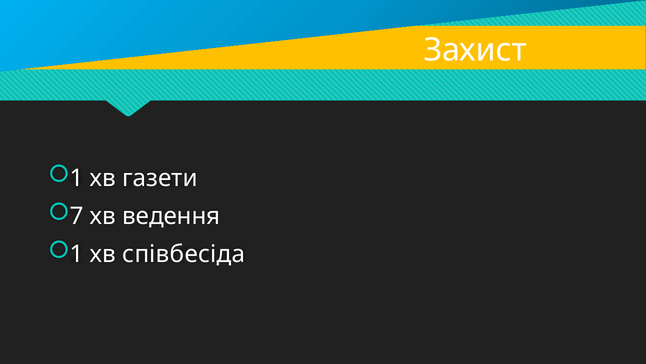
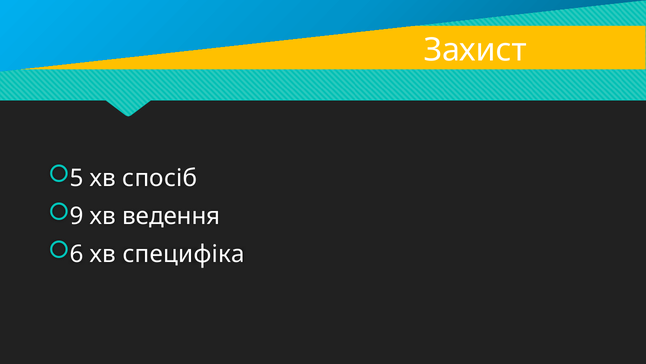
1: 1 -> 5 (77, 178)
газети: газети -> спосіб (160, 178)
7: 7 -> 9 (77, 216)
1: 1 -> 6 (77, 254)
співбесіда: співбесіда -> специфіка (184, 254)
